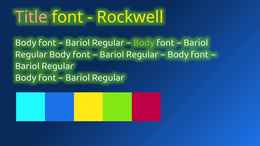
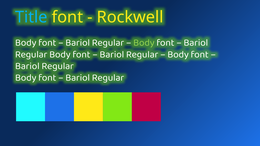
Title colour: pink -> light blue (31, 17)
